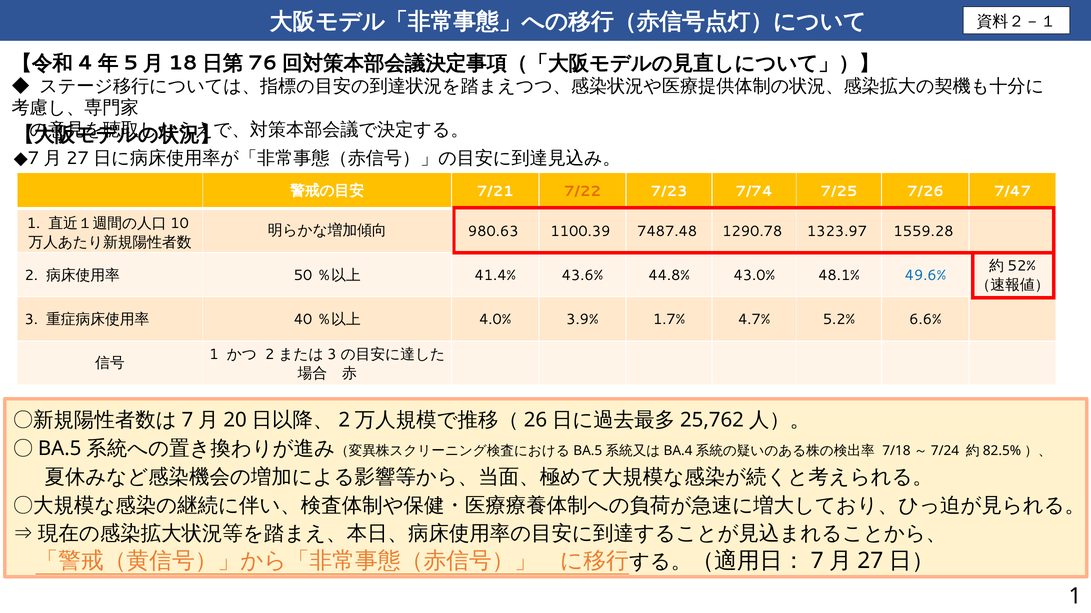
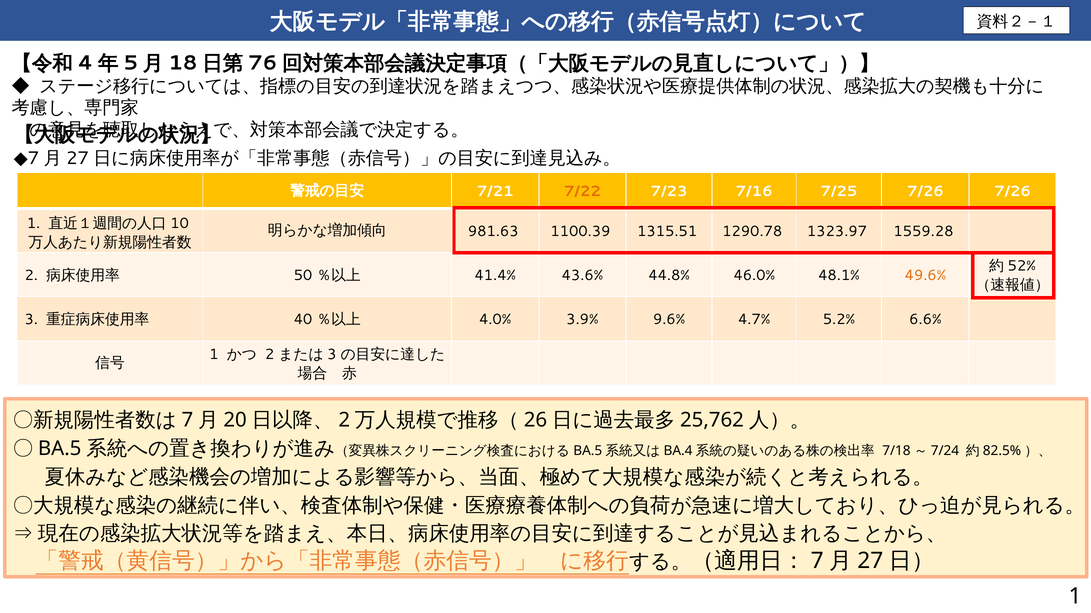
7/74: 7/74 -> 7/16 (754, 191)
7/26 7/47: 7/47 -> 7/26 (1013, 191)
980.63: 980.63 -> 981.63 (493, 231)
7487.48: 7487.48 -> 1315.51 (667, 231)
43.0%: 43.0% -> 46.0% (754, 276)
49.6% colour: blue -> orange (925, 276)
1.7%: 1.7% -> 9.6% (669, 320)
